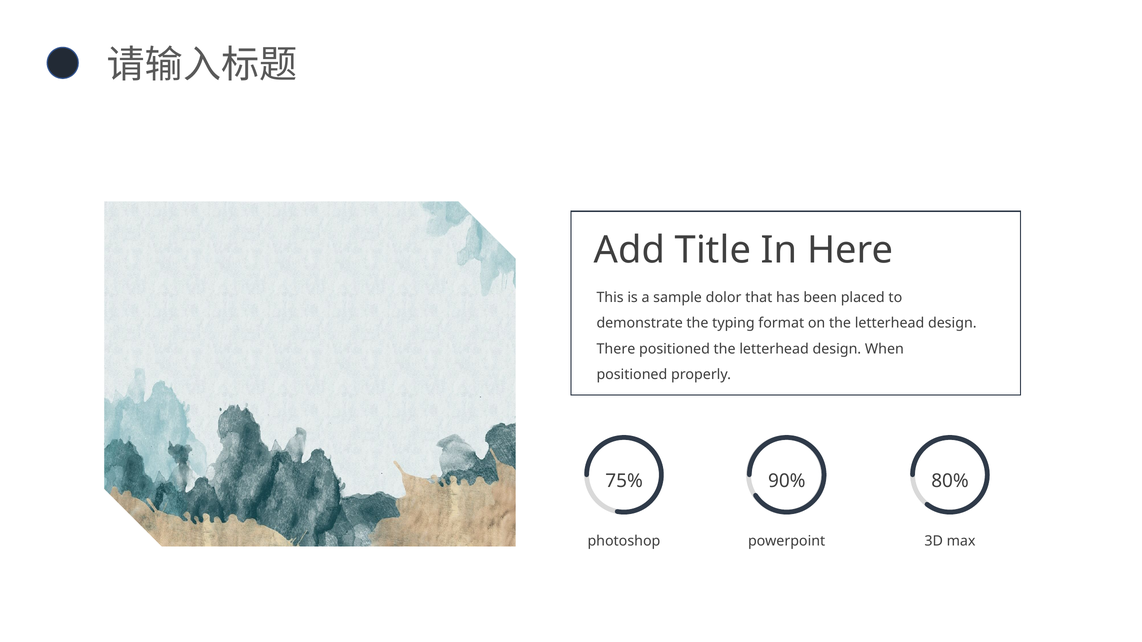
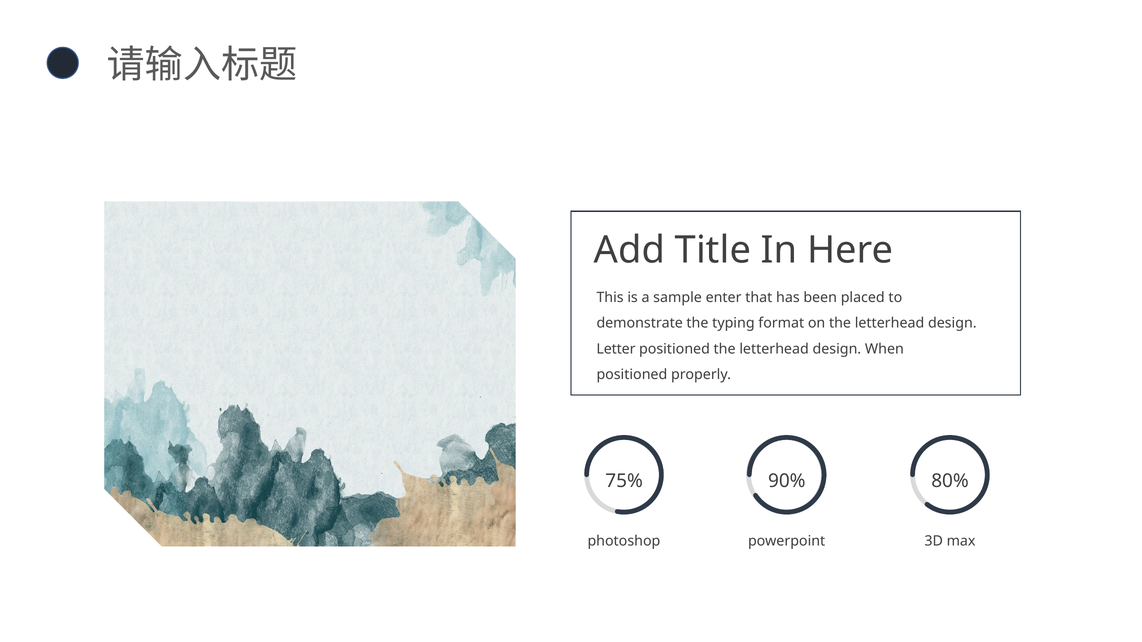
dolor: dolor -> enter (724, 298)
There: There -> Letter (616, 349)
